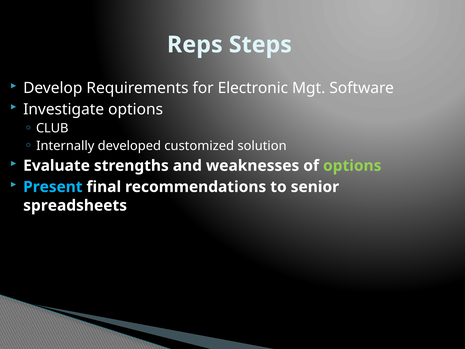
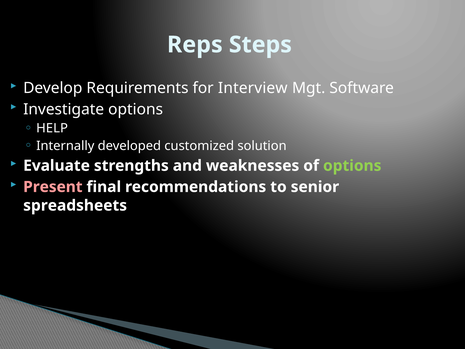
Electronic: Electronic -> Interview (253, 88)
CLUB: CLUB -> HELP (52, 128)
Present colour: light blue -> pink (53, 187)
